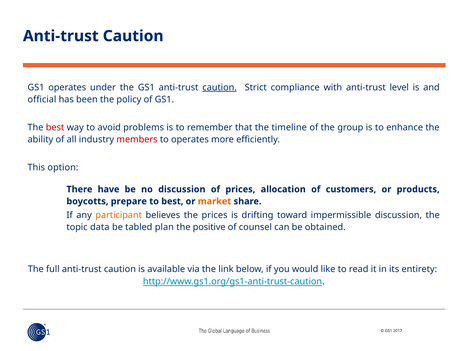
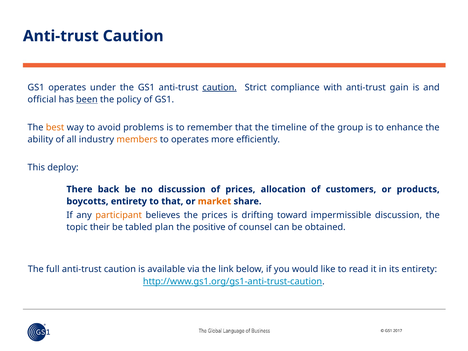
level: level -> gain (399, 88)
been underline: none -> present (87, 100)
best colour: red -> orange (55, 127)
members colour: red -> orange (137, 139)
option: option -> deploy (63, 167)
have: have -> back (109, 189)
boycotts prepare: prepare -> entirety (129, 201)
to best: best -> that (172, 201)
data: data -> their (100, 227)
